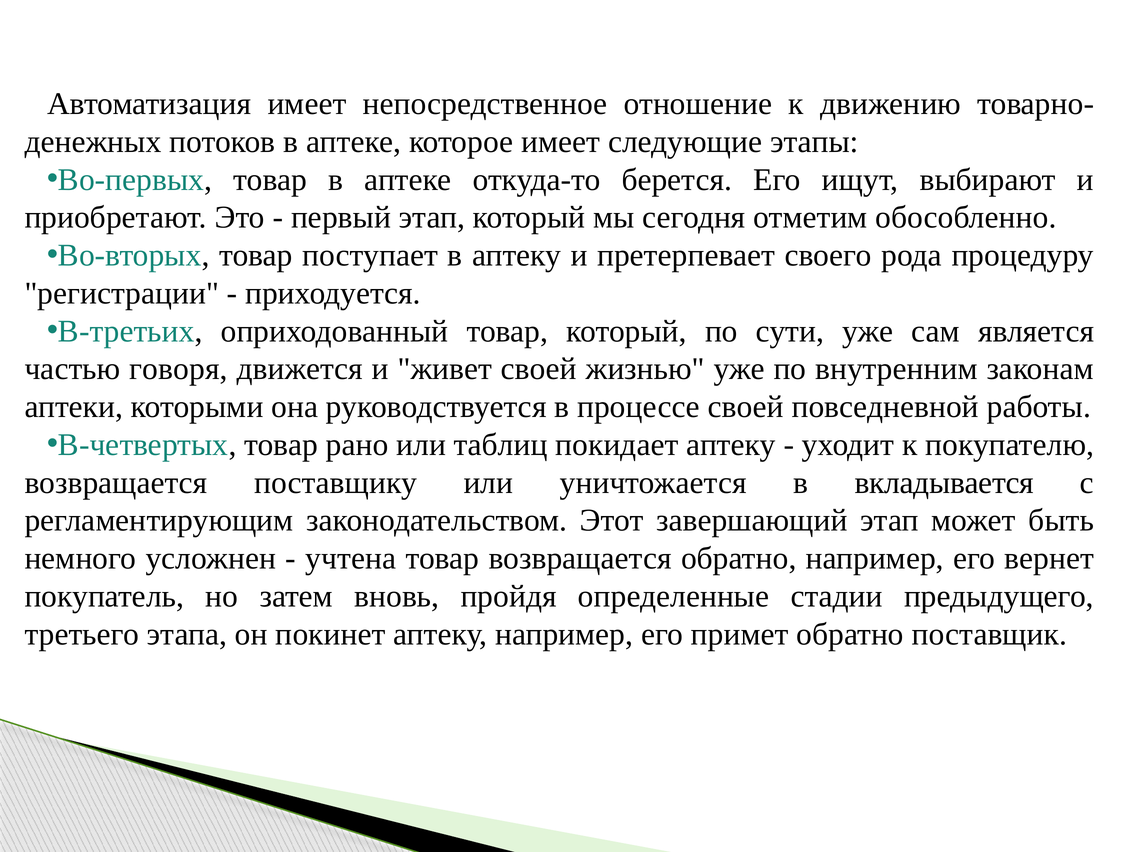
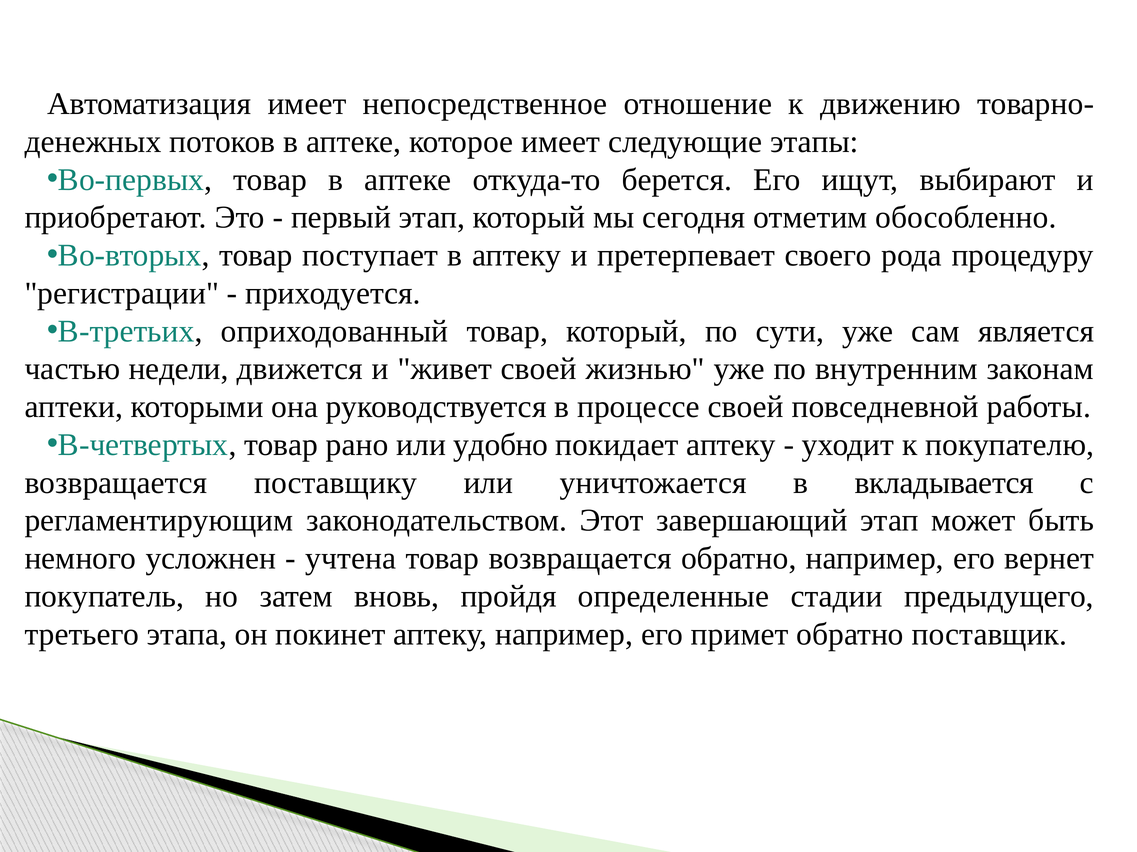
говоря: говоря -> недели (179, 369)
таблиц: таблиц -> удобно (501, 445)
